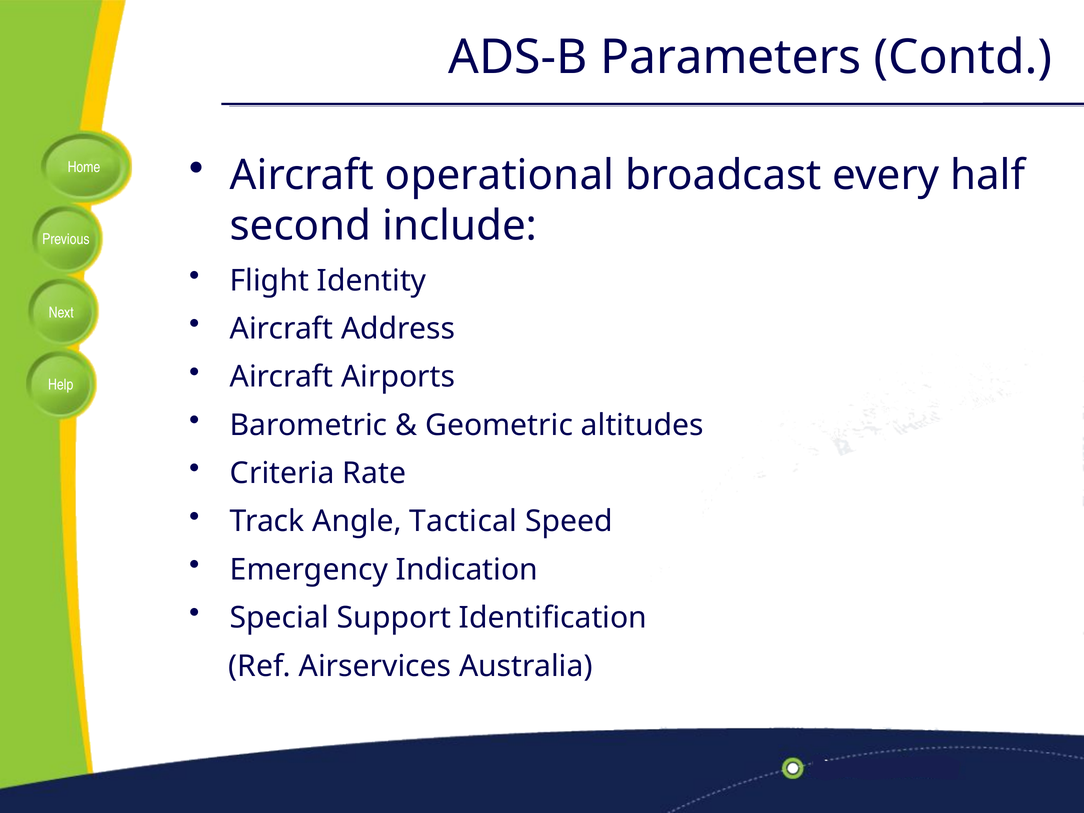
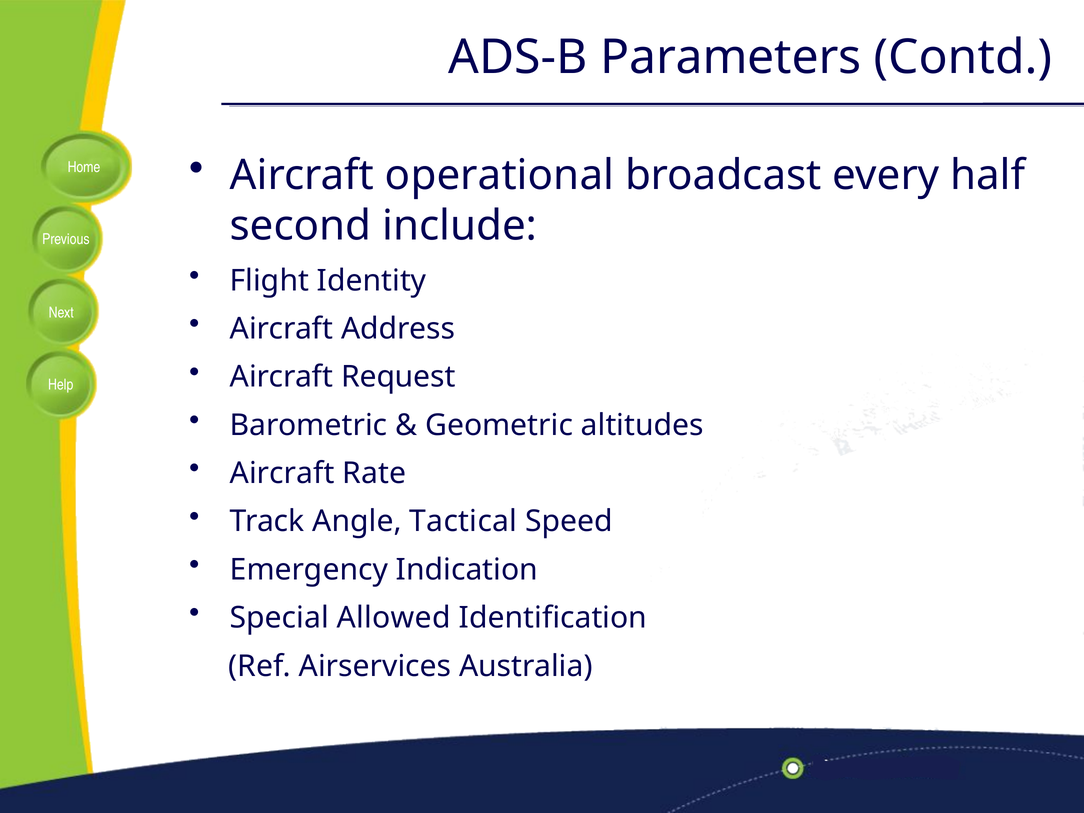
Airports: Airports -> Request (398, 377)
Criteria: Criteria -> Aircraft (282, 473)
Support: Support -> Allowed (394, 618)
